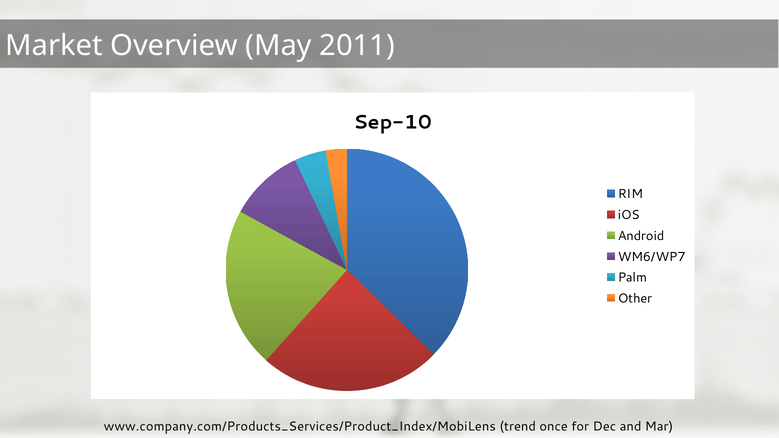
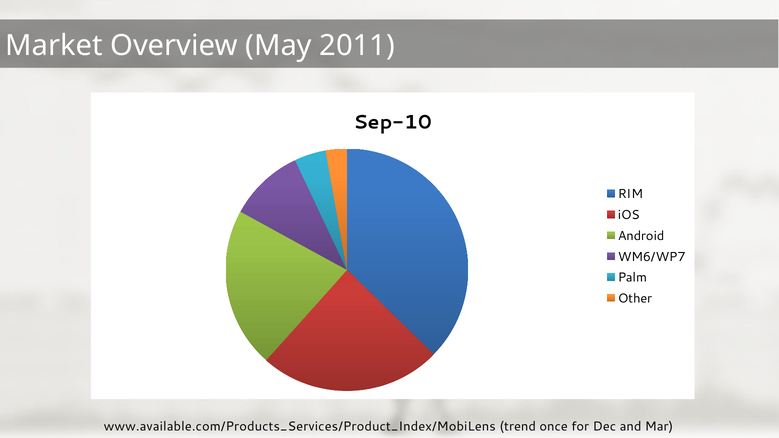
www.company.com/Products_Services/Product_Index/MobiLens: www.company.com/Products_Services/Product_Index/MobiLens -> www.available.com/Products_Services/Product_Index/MobiLens (300, 427)
